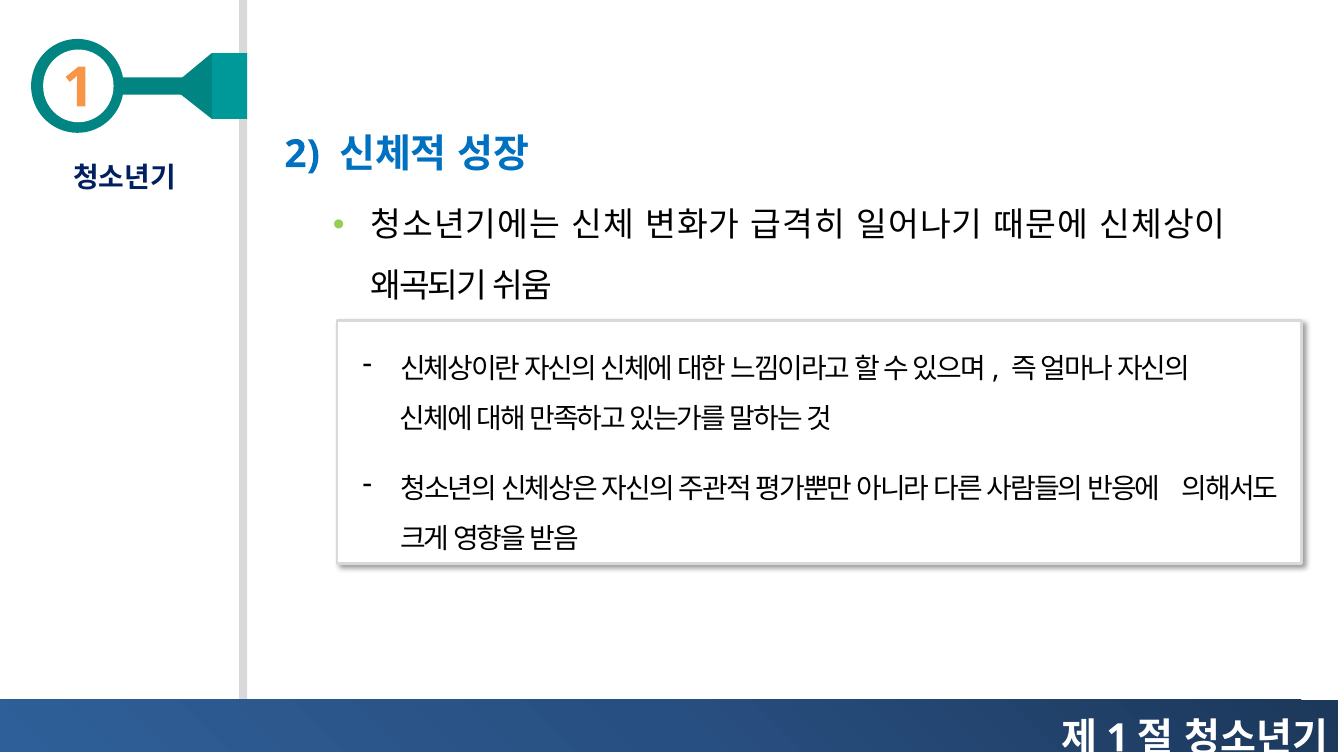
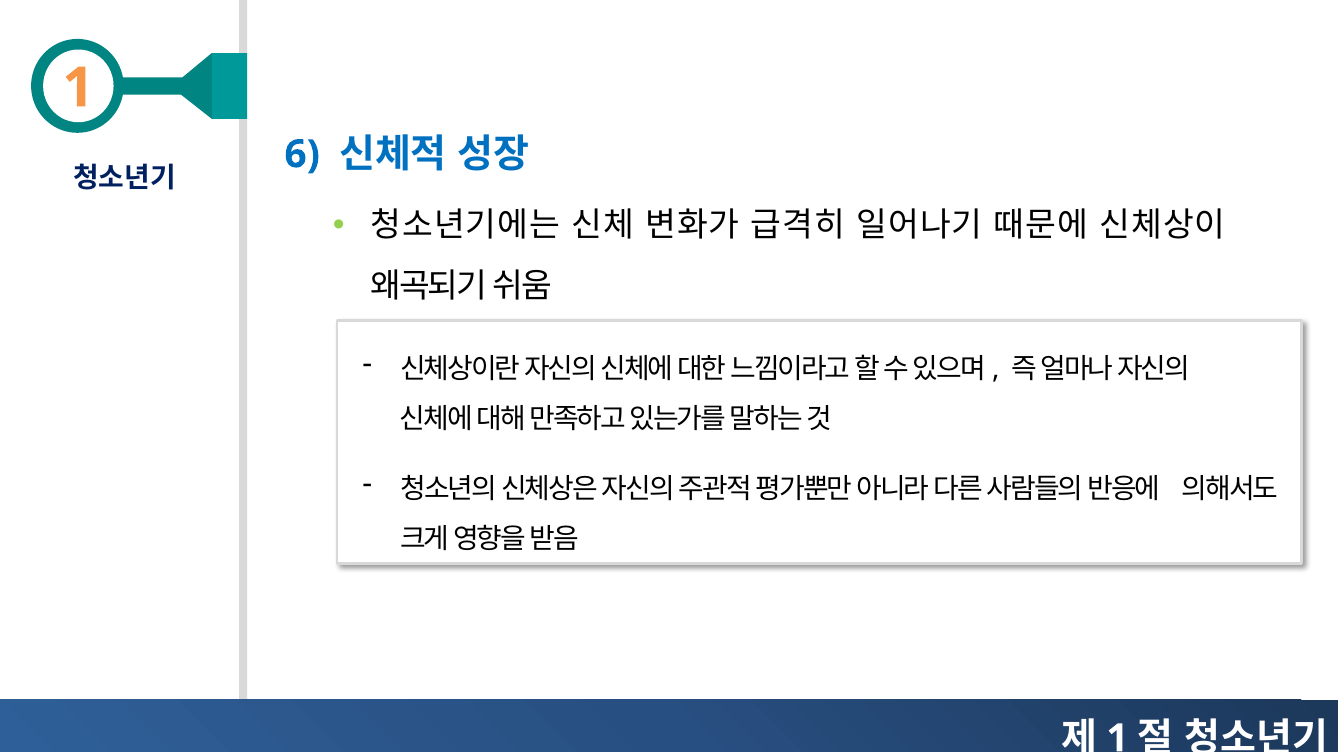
2: 2 -> 6 (302, 154)
